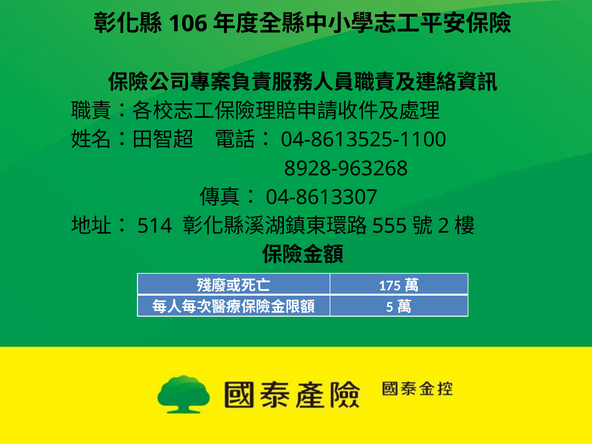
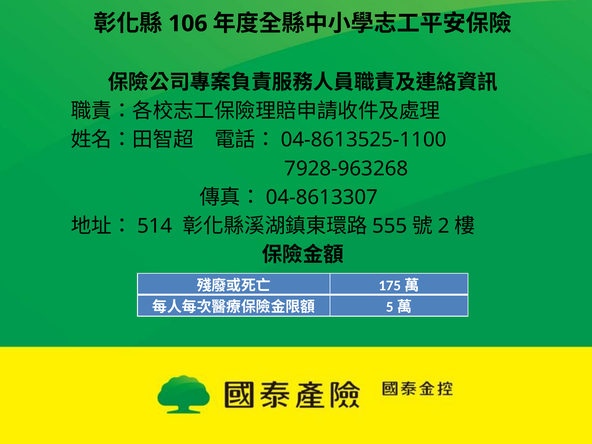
8928-963268: 8928-963268 -> 7928-963268 (346, 169)
